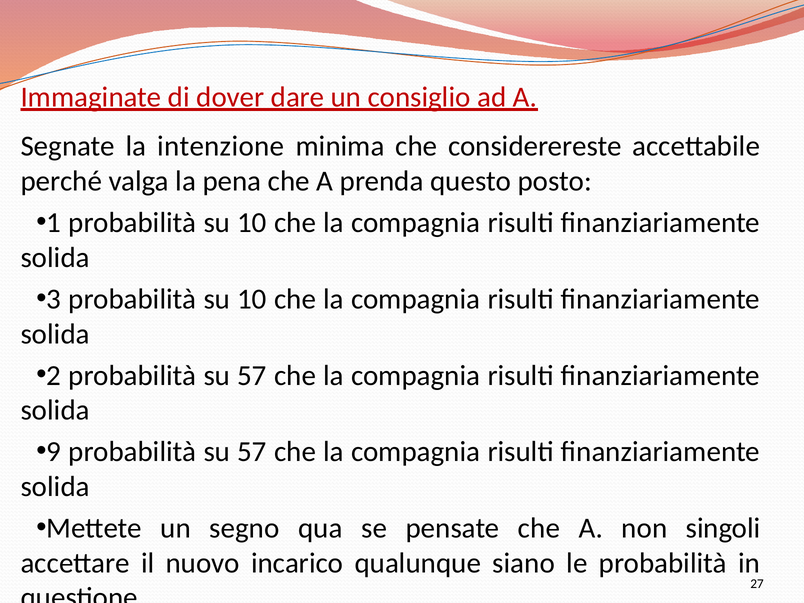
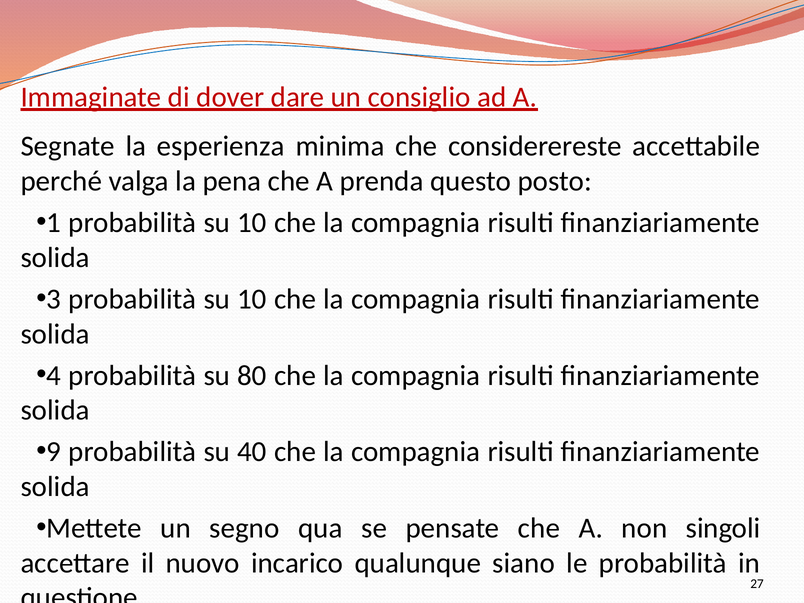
intenzione: intenzione -> esperienza (221, 146)
2: 2 -> 4 (54, 375)
57: 57 -> 80 (252, 375)
9 probabilità su 57: 57 -> 40 (252, 452)
